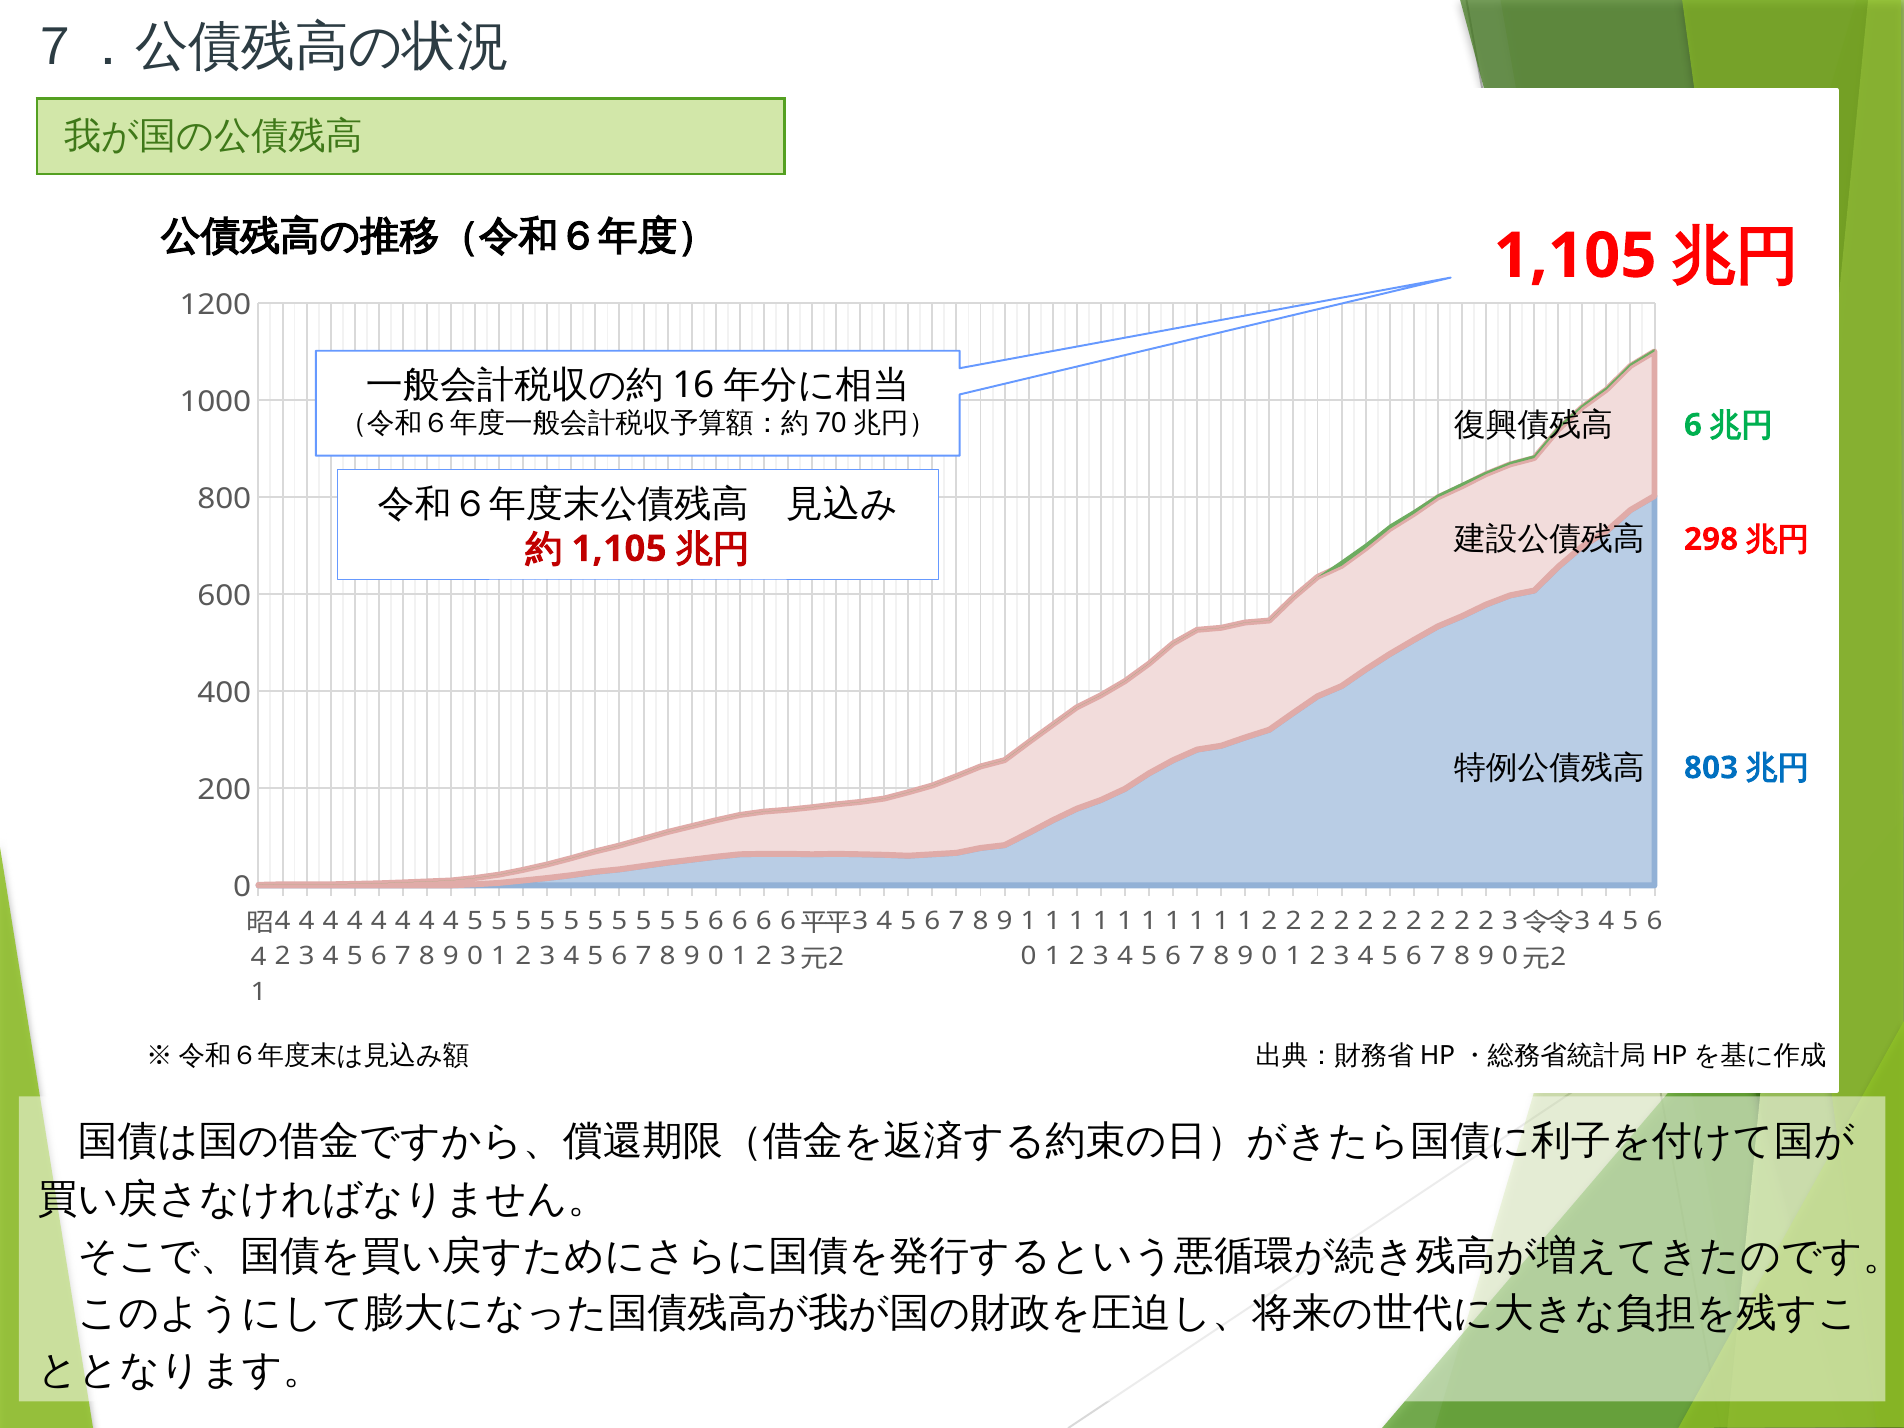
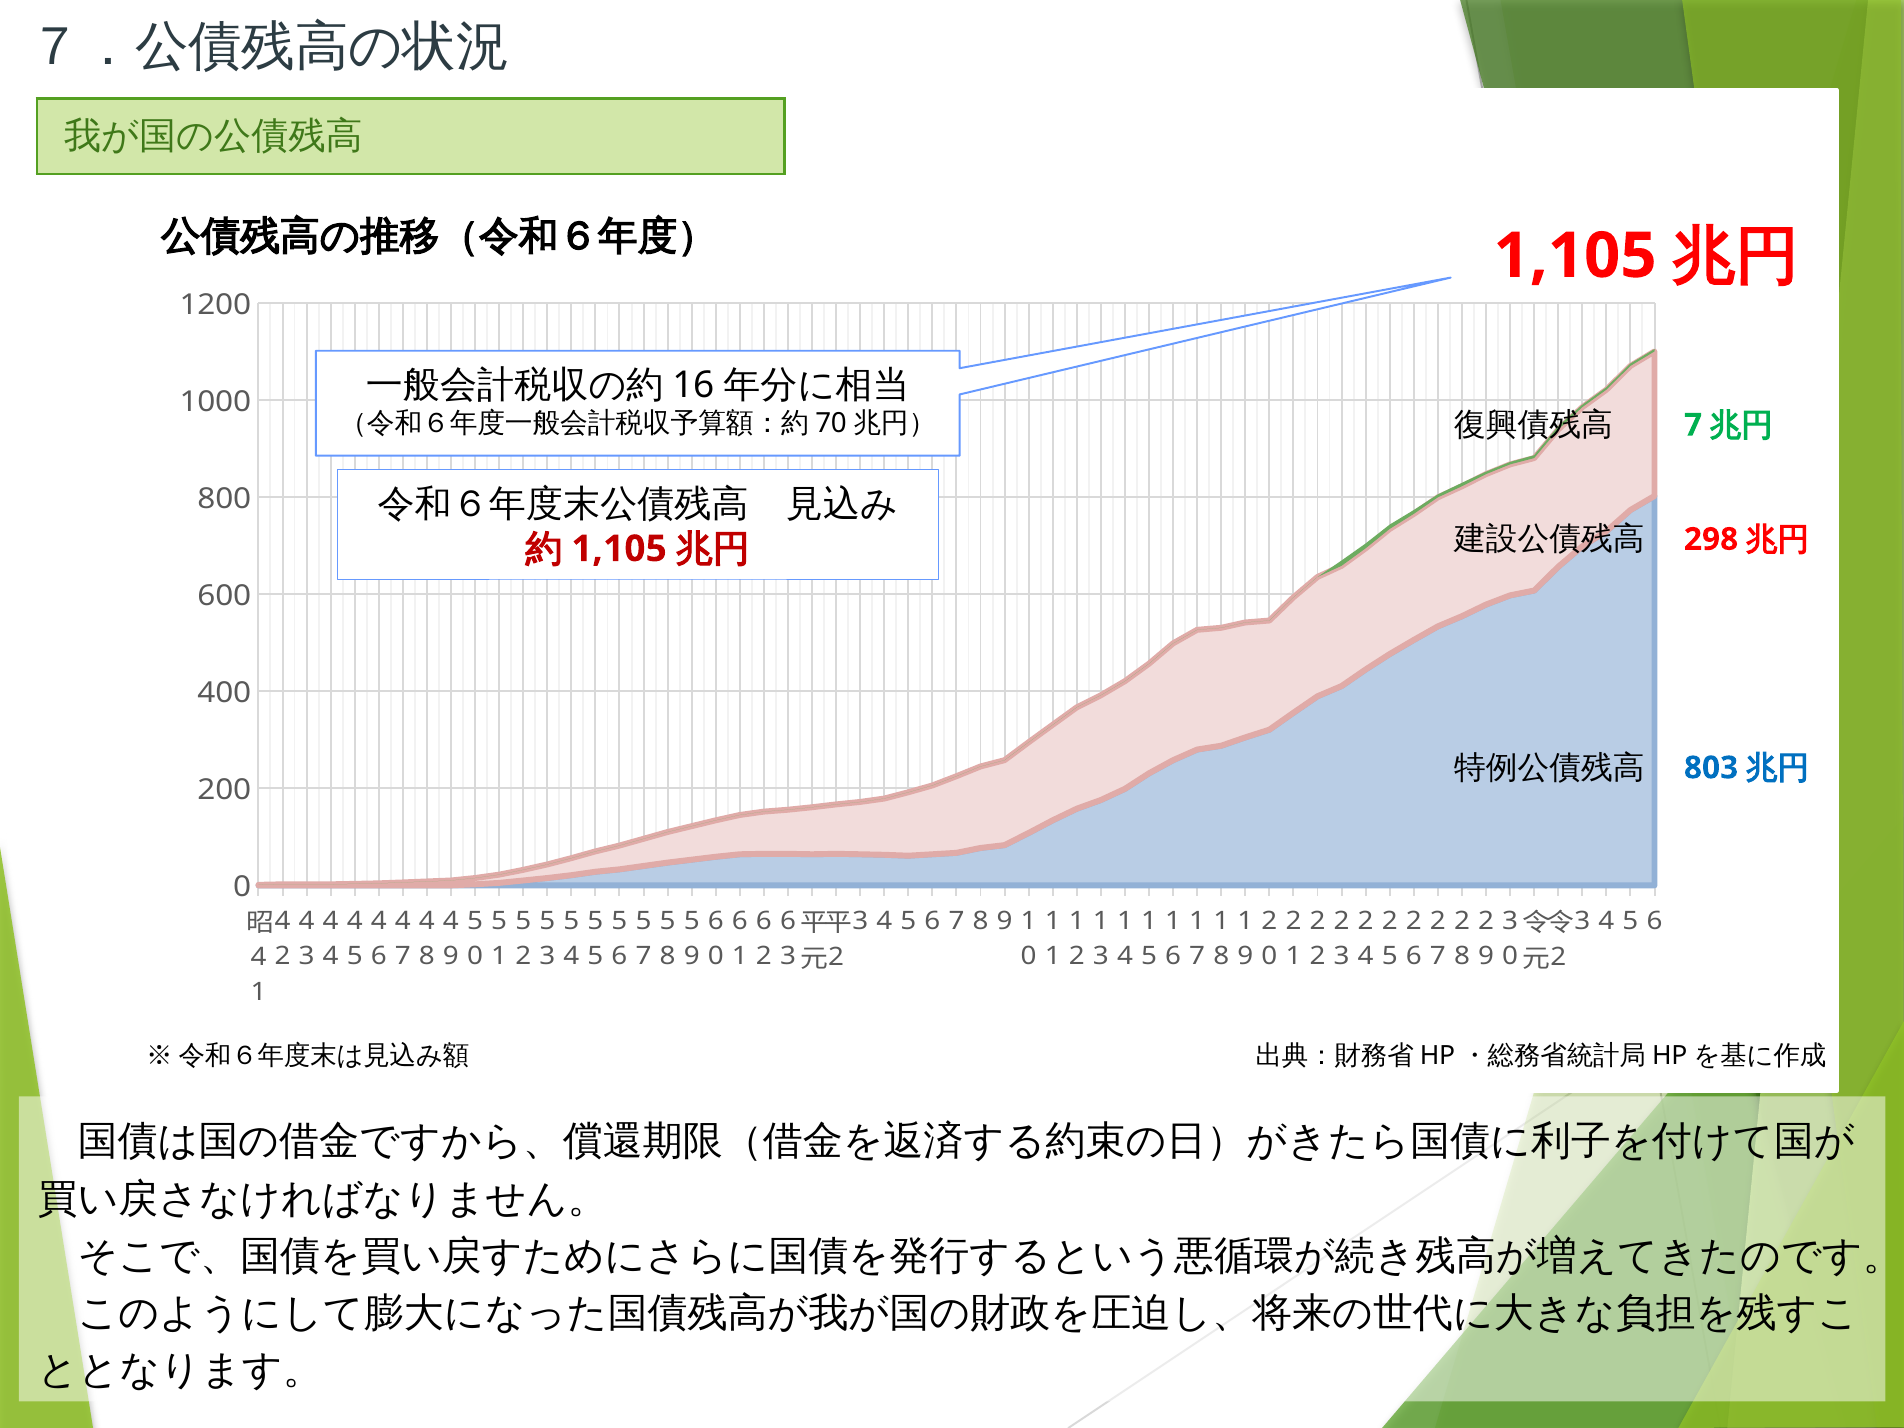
6: 6 -> 7 (1693, 425)
